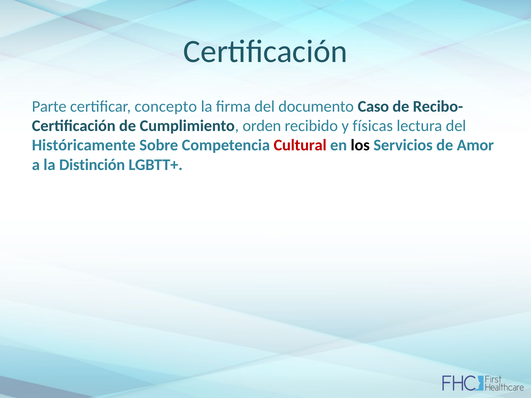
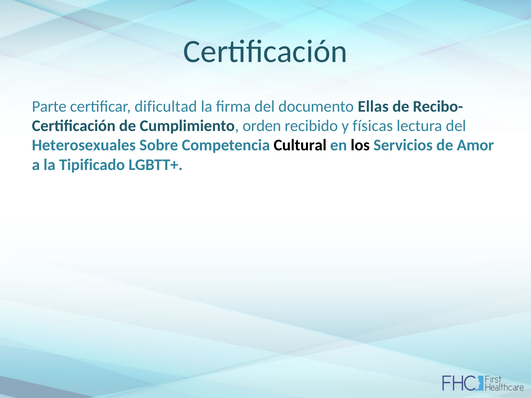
concepto: concepto -> dificultad (166, 106)
Caso: Caso -> Ellas (373, 106)
Históricamente: Históricamente -> Heterosexuales (84, 145)
Cultural colour: red -> black (300, 145)
Distinción: Distinción -> Tipificado (92, 165)
